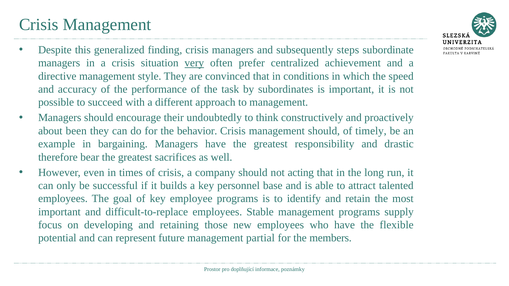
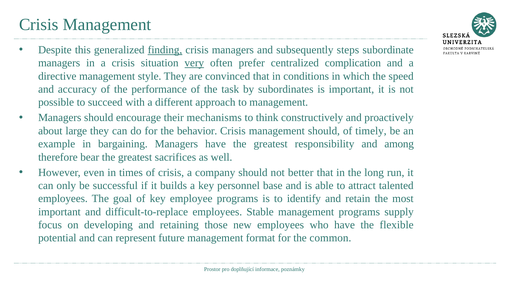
finding underline: none -> present (165, 50)
achievement: achievement -> complication (353, 63)
undoubtedly: undoubtedly -> mechanisms (214, 118)
been: been -> large (76, 131)
drastic: drastic -> among (399, 144)
acting: acting -> better (301, 173)
partial: partial -> format (260, 238)
members: members -> common (330, 238)
